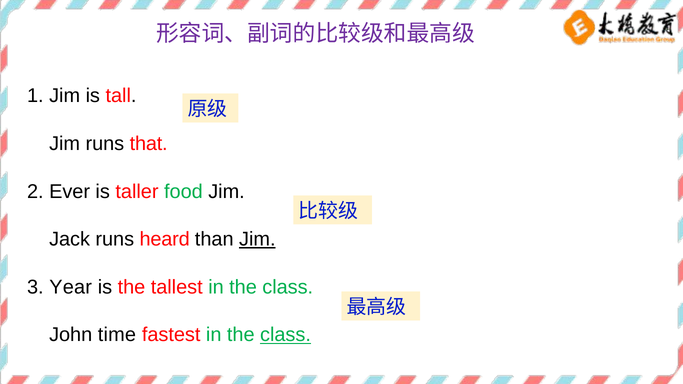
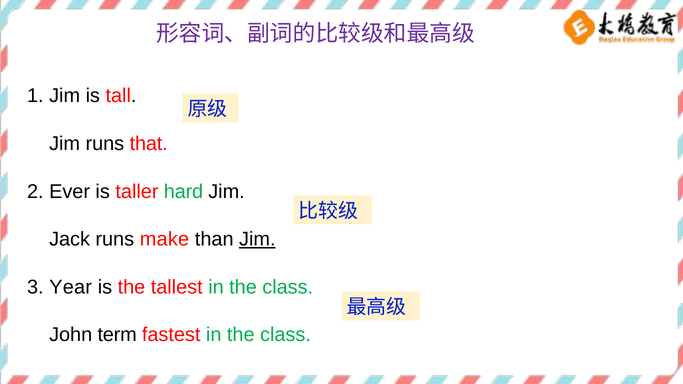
food: food -> hard (184, 192)
heard: heard -> make (164, 239)
time: time -> term (117, 335)
class underline: present -> none (285, 335)
